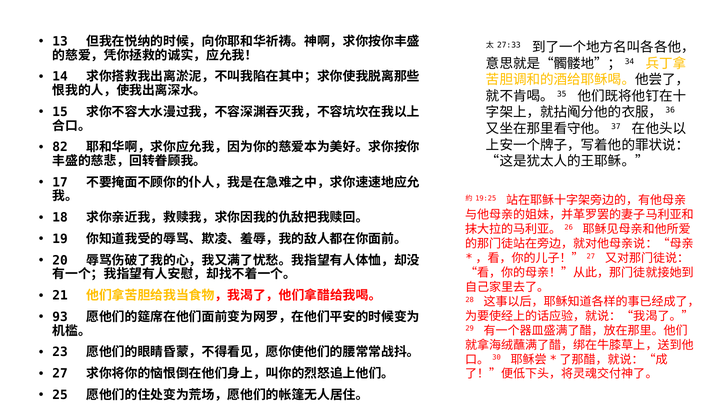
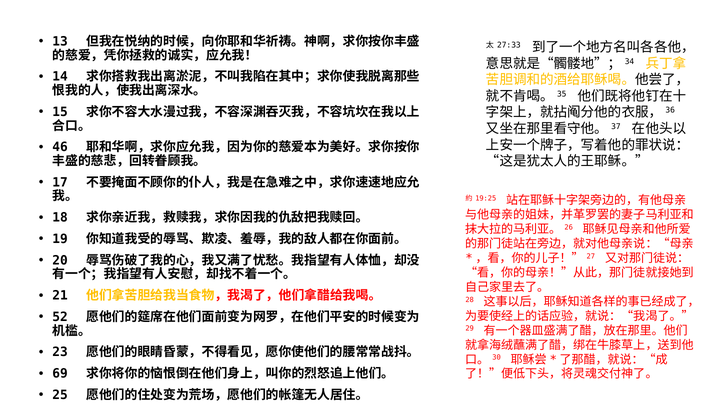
82: 82 -> 46 (60, 147)
93: 93 -> 52 (60, 317)
27: 27 -> 69 (60, 373)
